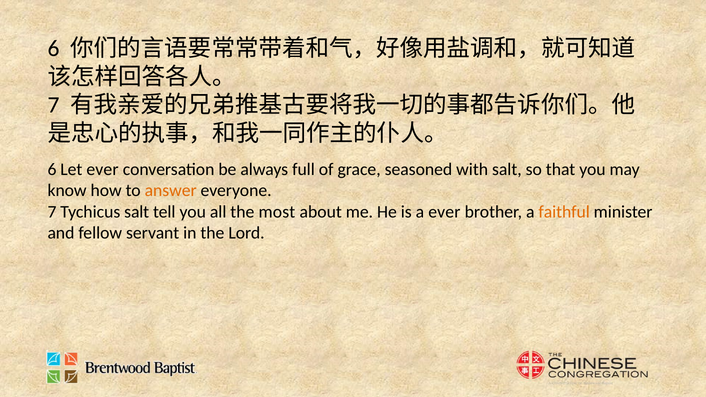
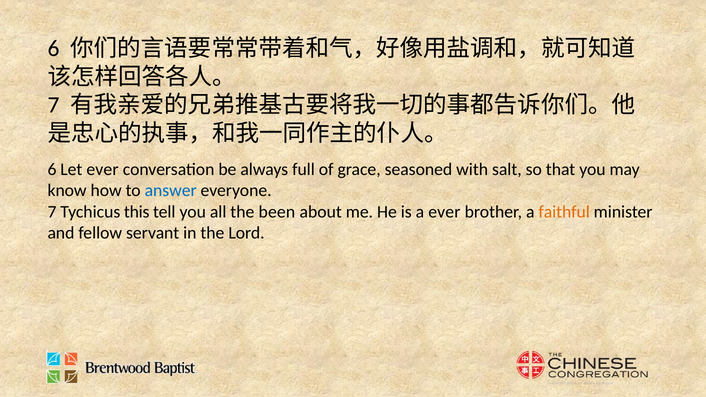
answer colour: orange -> blue (171, 191)
Tychicus salt: salt -> this (137, 212)
most: most -> been (277, 212)
